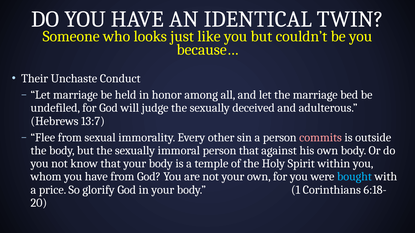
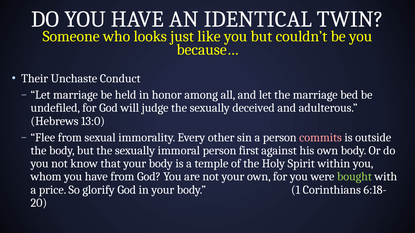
13:7: 13:7 -> 13:0 (93, 121)
person that: that -> first (249, 151)
bought colour: light blue -> light green (354, 177)
